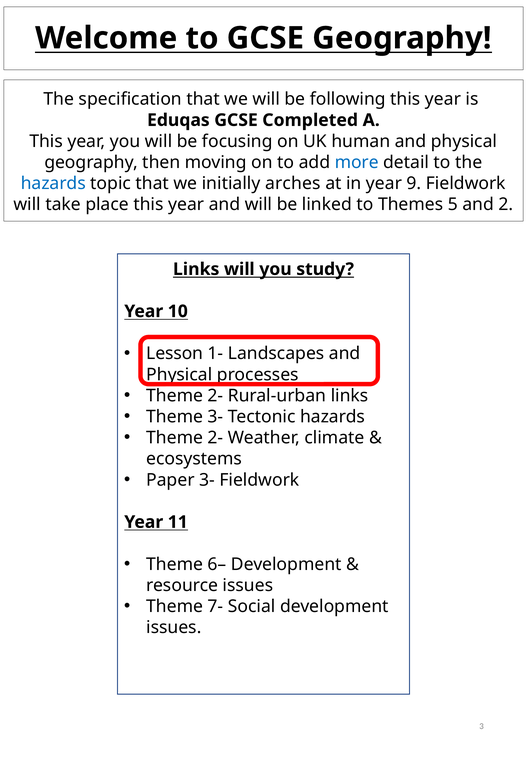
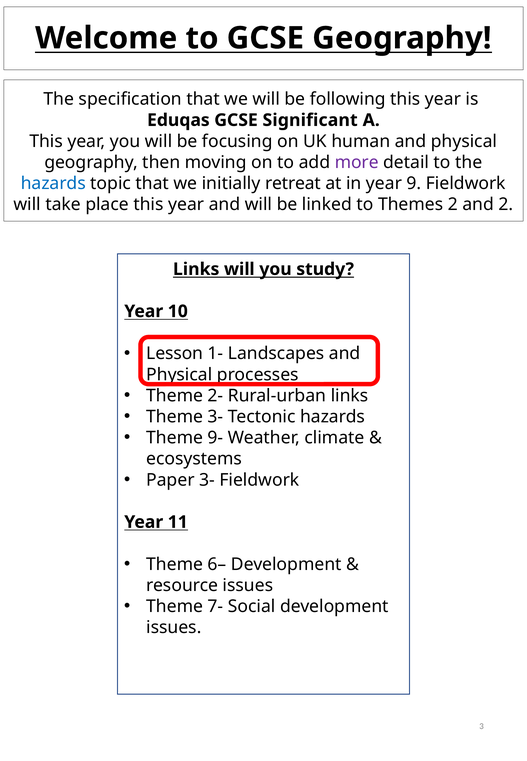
Completed: Completed -> Significant (310, 120)
more colour: blue -> purple (357, 162)
arches: arches -> retreat (293, 183)
Themes 5: 5 -> 2 (453, 205)
2-: 2- -> 9- (215, 438)
